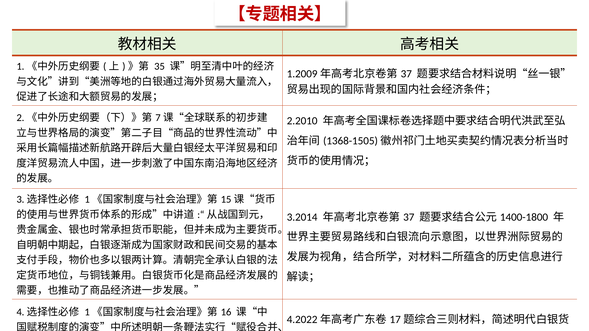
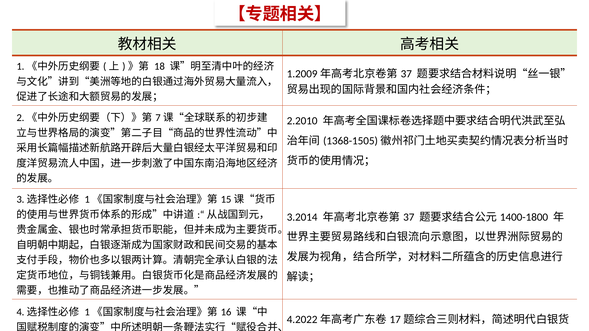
35: 35 -> 18 (160, 67)
